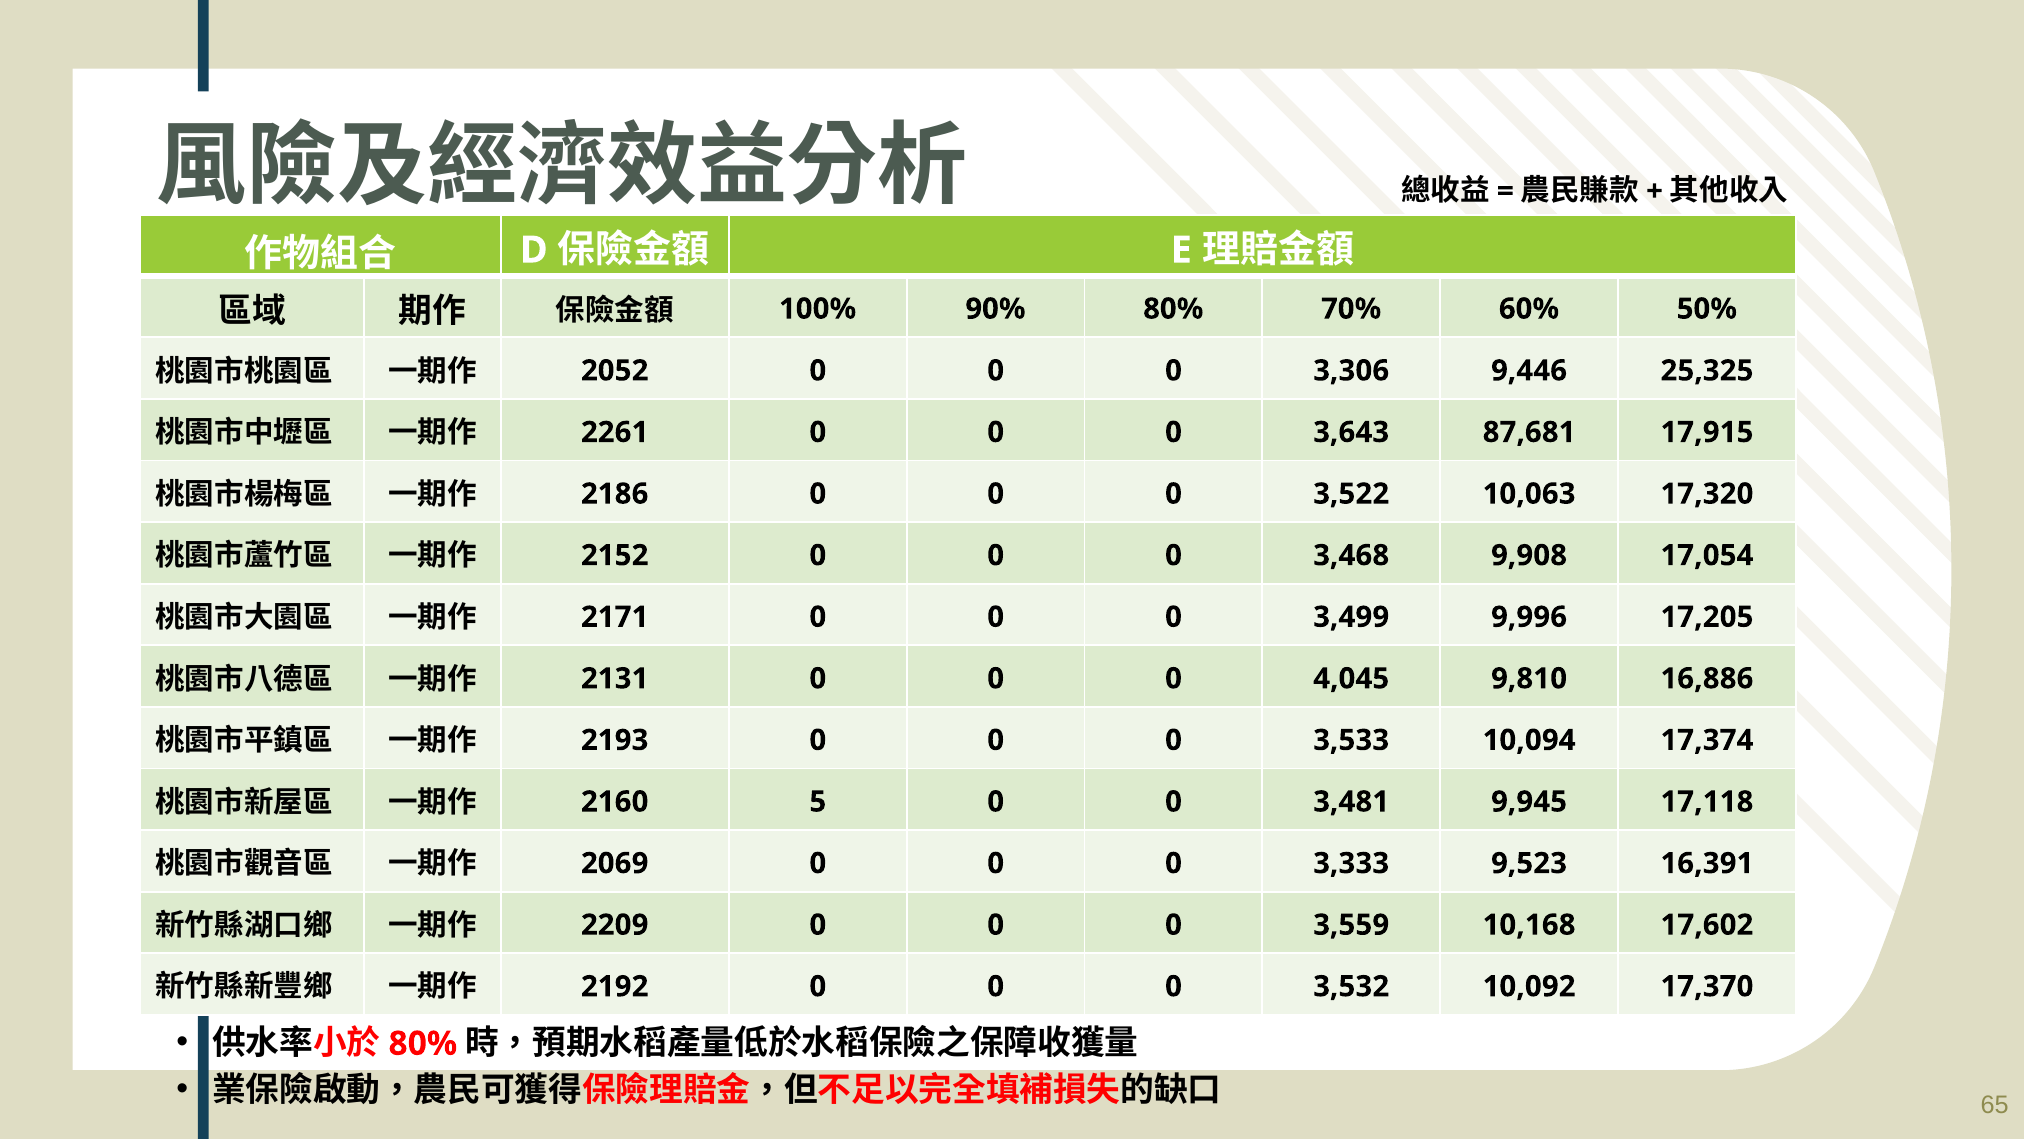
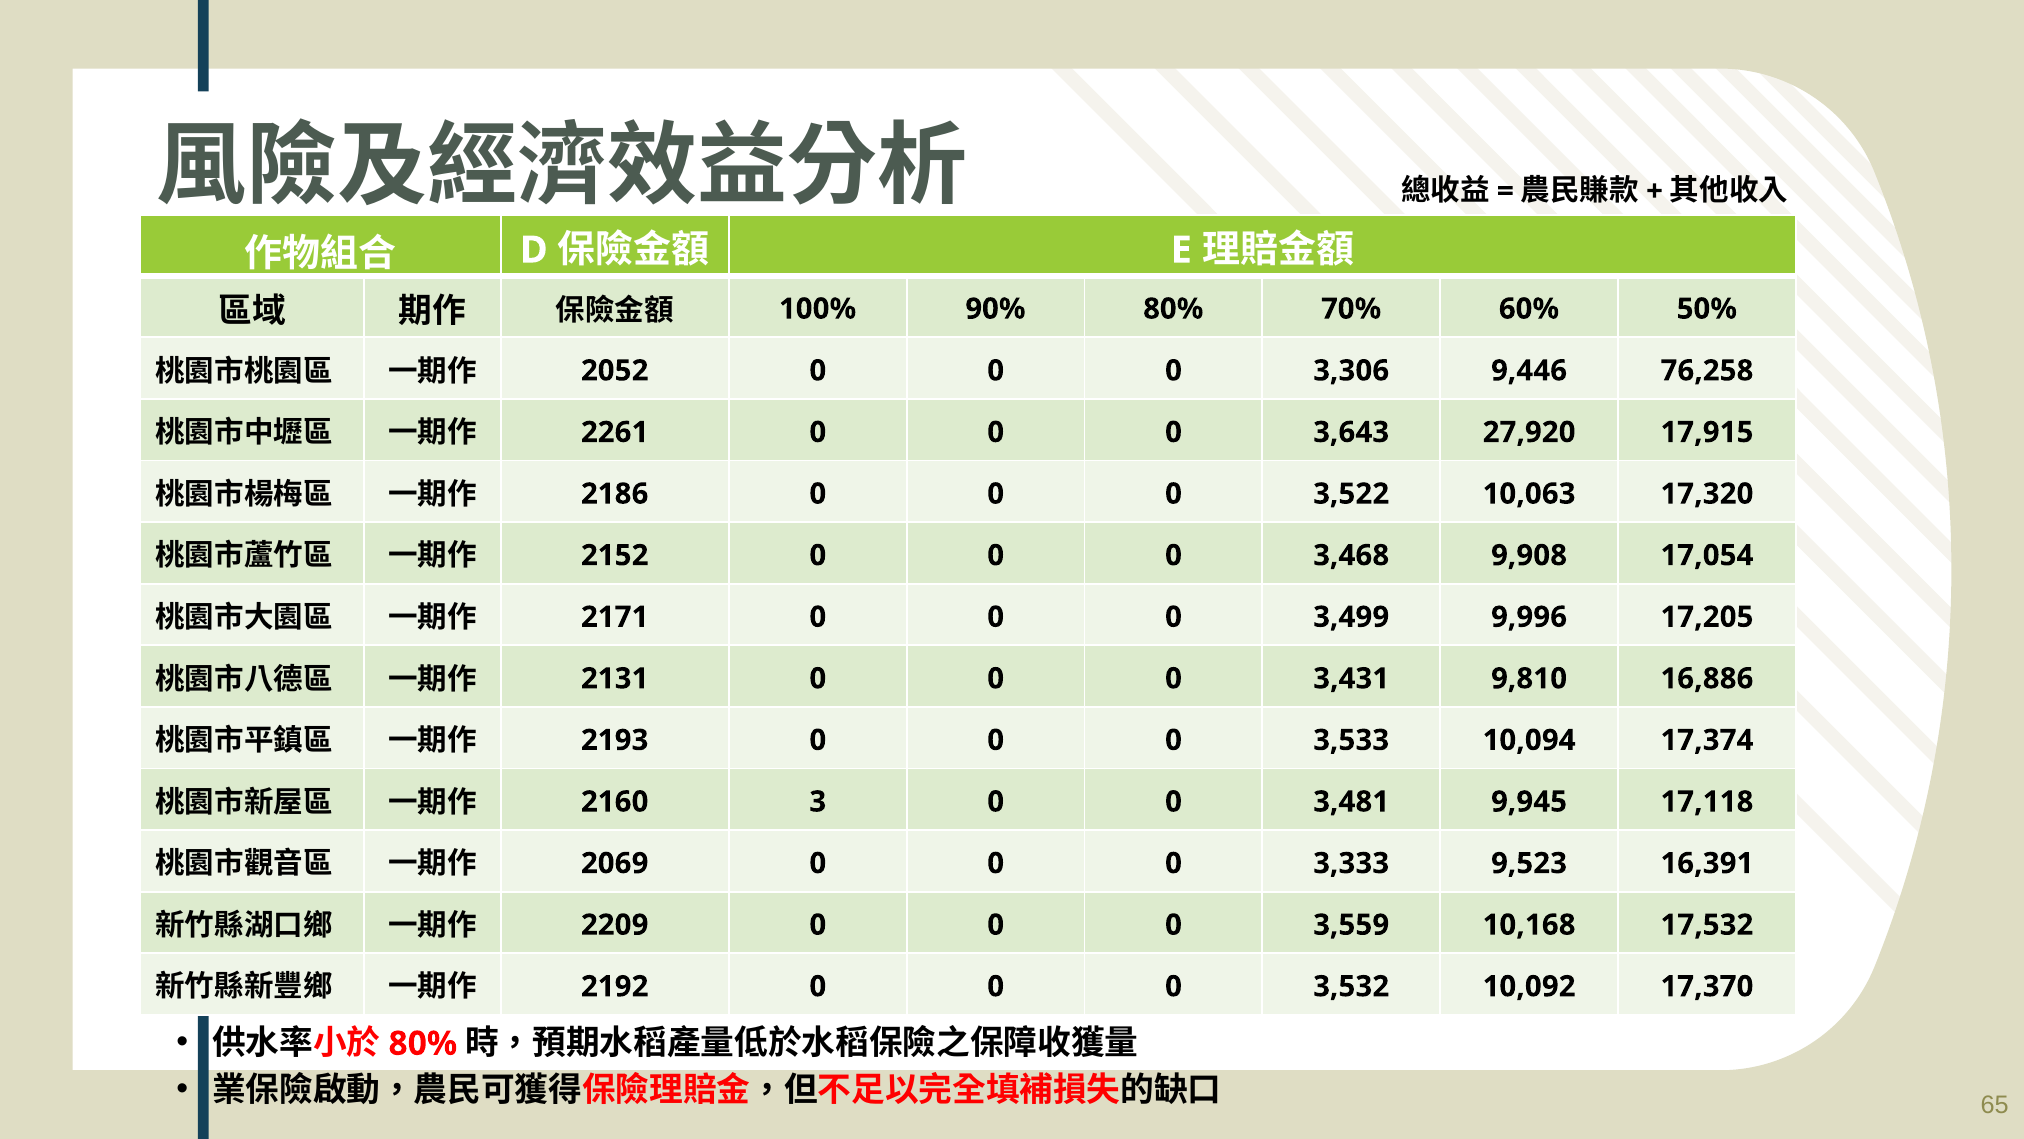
25,325: 25,325 -> 76,258 (1707, 371)
87,681: 87,681 -> 27,920 (1529, 432)
4,045: 4,045 -> 3,431 (1351, 678)
5: 5 -> 3 (818, 801)
17,602: 17,602 -> 17,532 (1707, 925)
